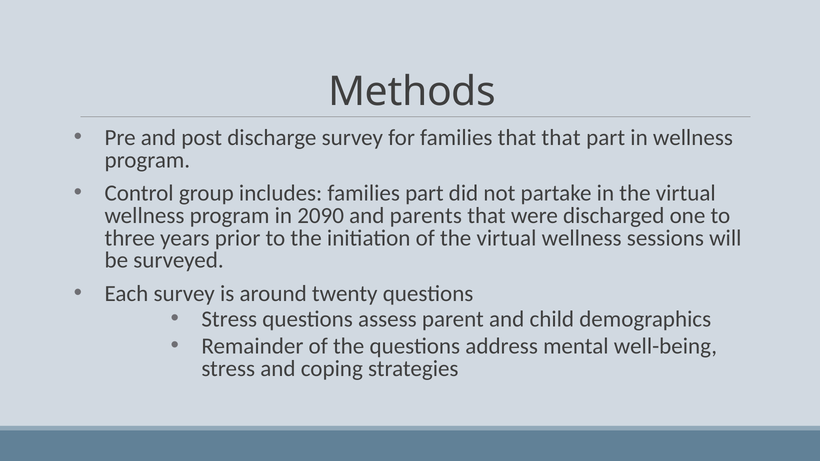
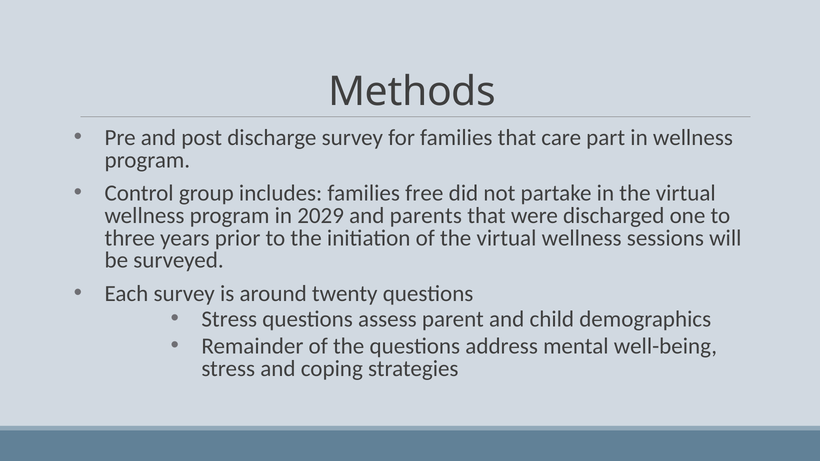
that that: that -> care (561, 138)
families part: part -> free (424, 193)
2090: 2090 -> 2029 (321, 216)
